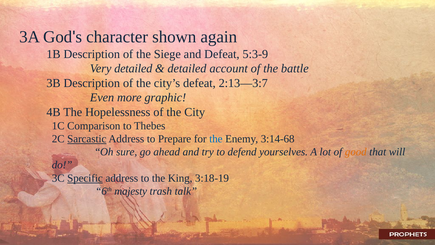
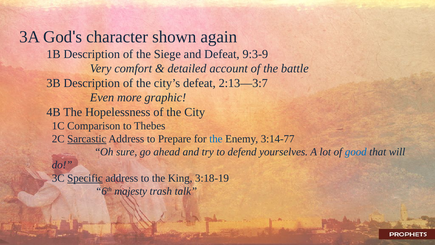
5:3-9: 5:3-9 -> 9:3-9 (255, 54)
Very detailed: detailed -> comfort (133, 68)
3:14-68: 3:14-68 -> 3:14-77 (278, 139)
good colour: orange -> blue (356, 152)
